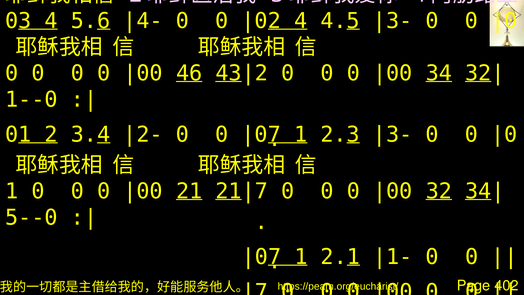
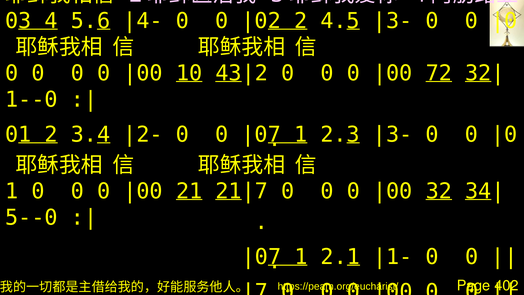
4: 4 -> 2 (301, 21)
46: 46 -> 10 (189, 73)
34: 34 -> 72 (439, 73)
